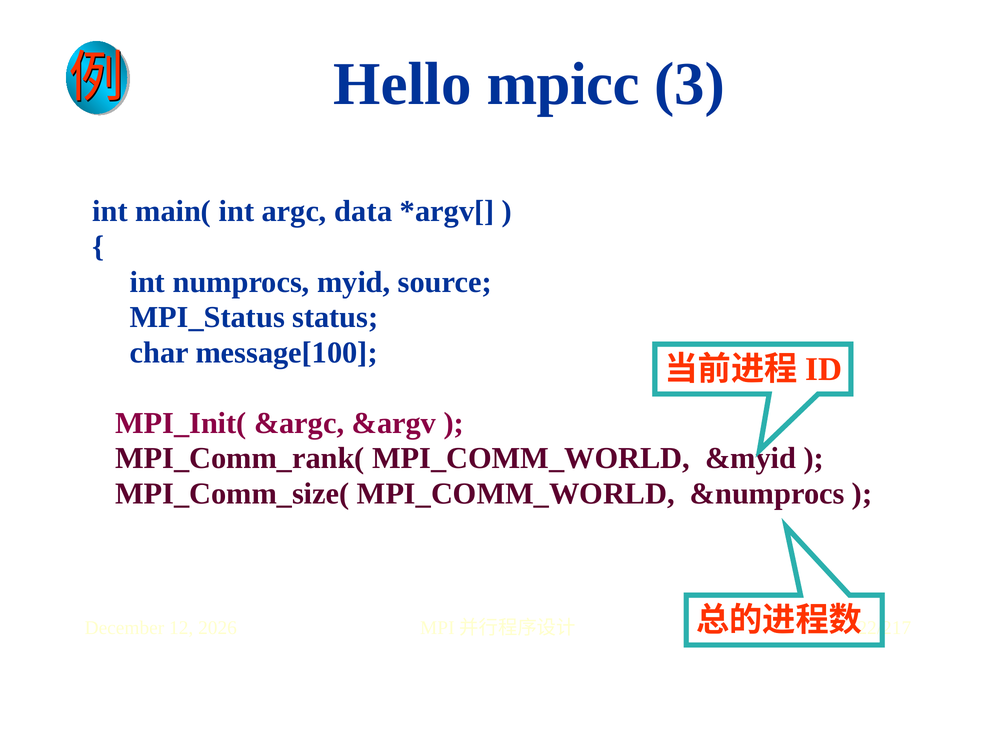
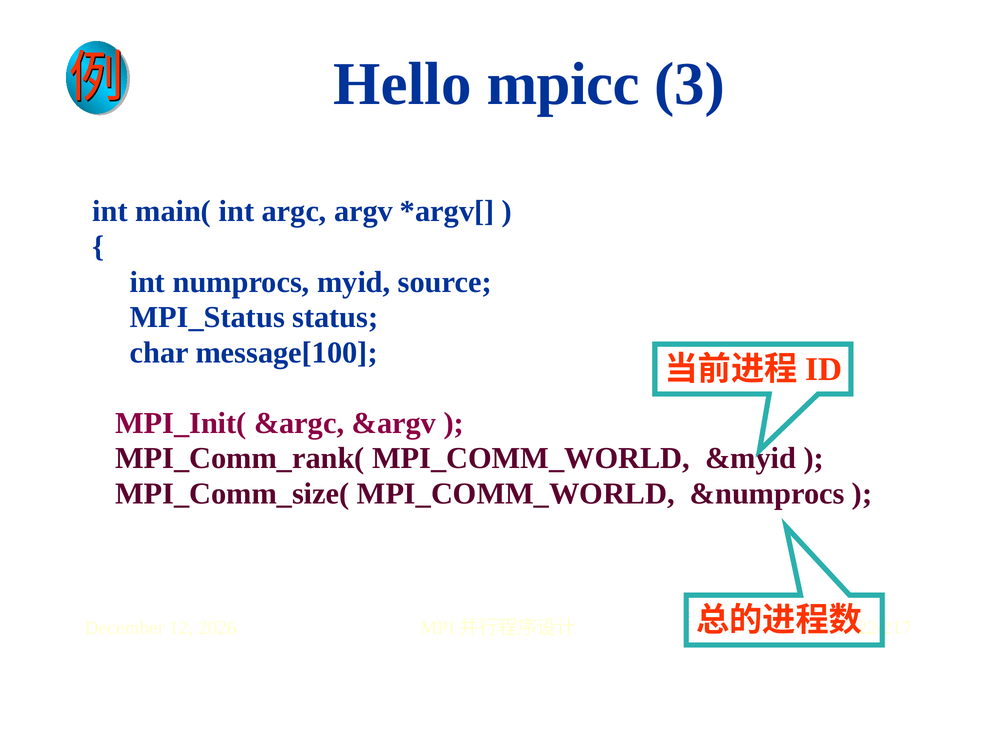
data: data -> argv (364, 211)
